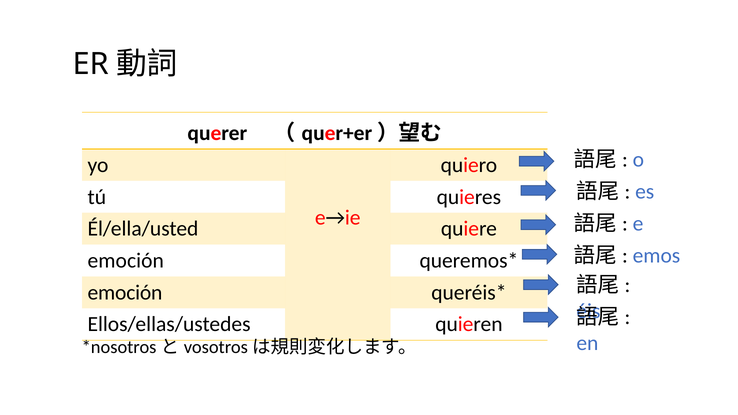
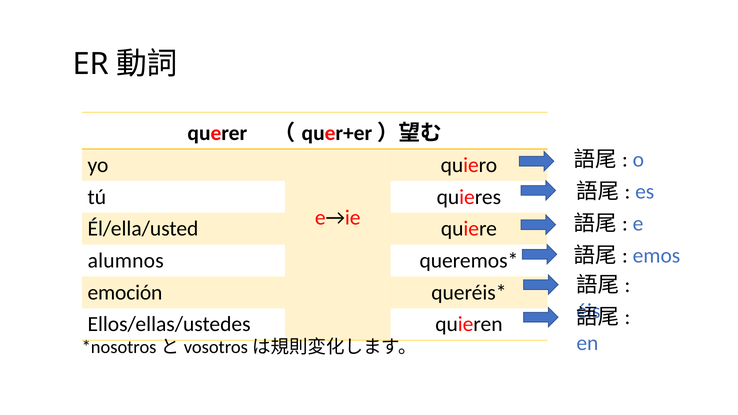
emoción: emoción -> alumnos (126, 261)
